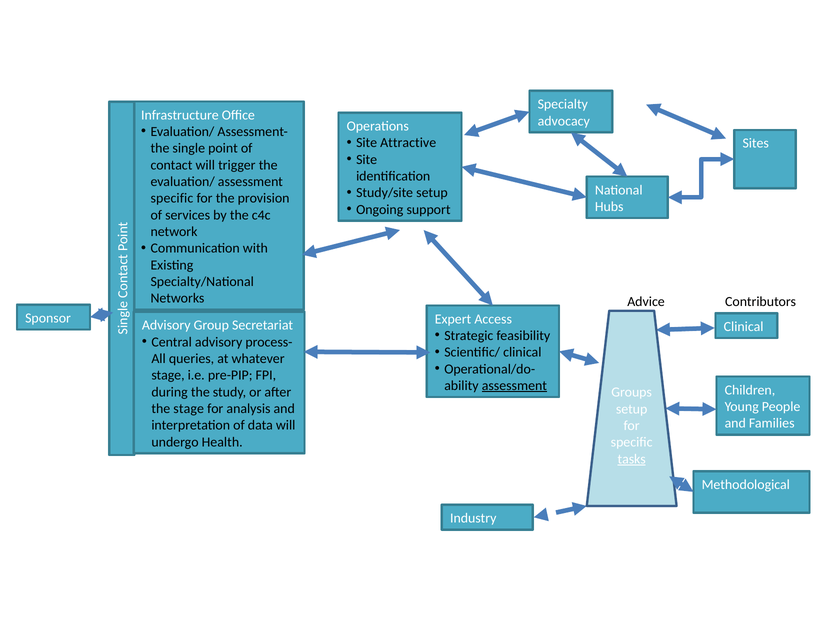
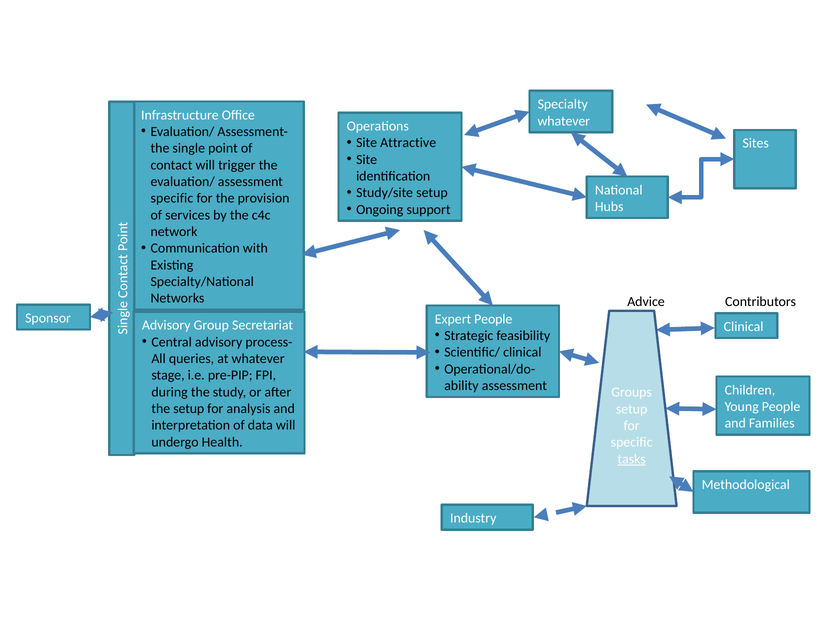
advocacy: advocacy -> whatever (564, 121)
Expert Access: Access -> People (493, 319)
assessment underline: present -> none (514, 386)
the stage: stage -> setup (189, 409)
